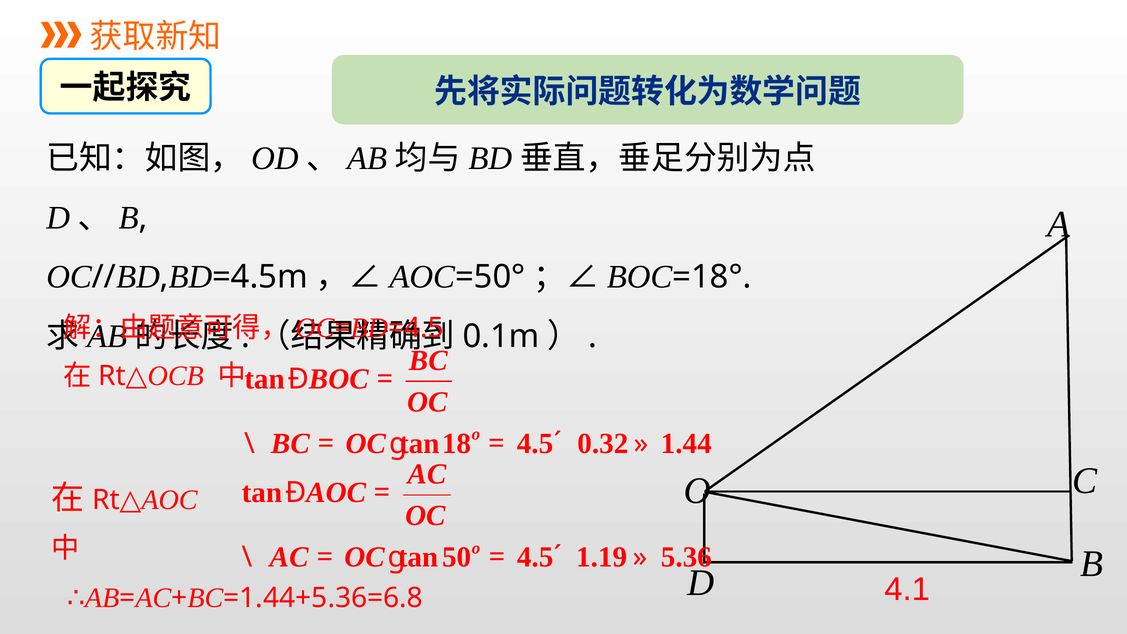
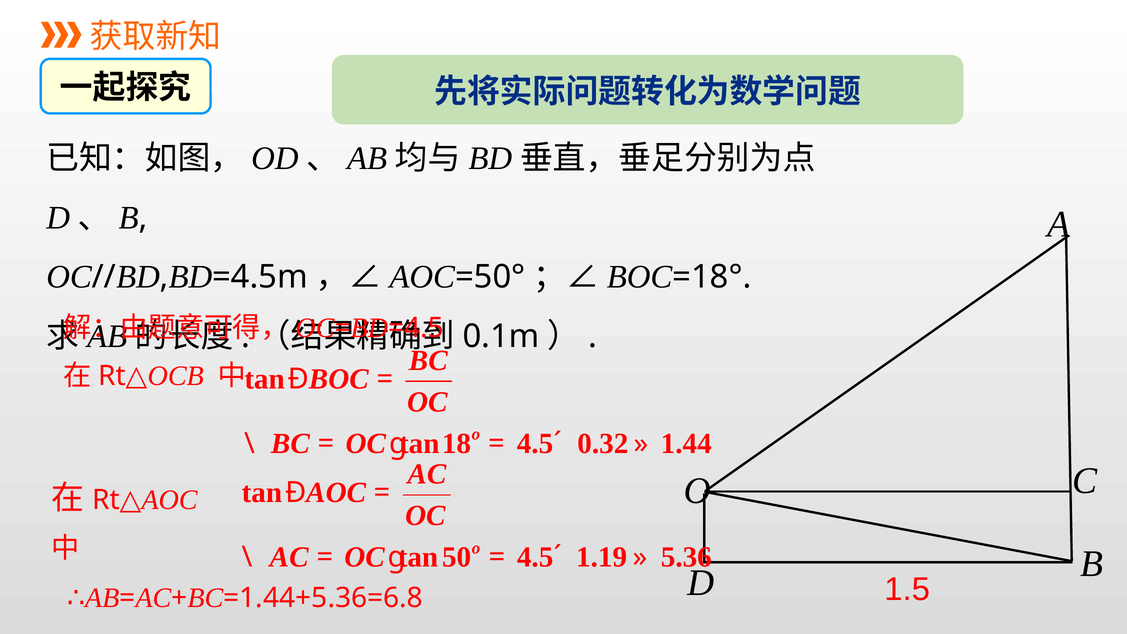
4.1: 4.1 -> 1.5 (907, 590)
